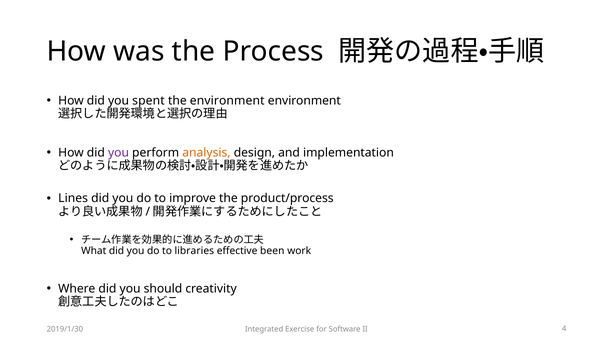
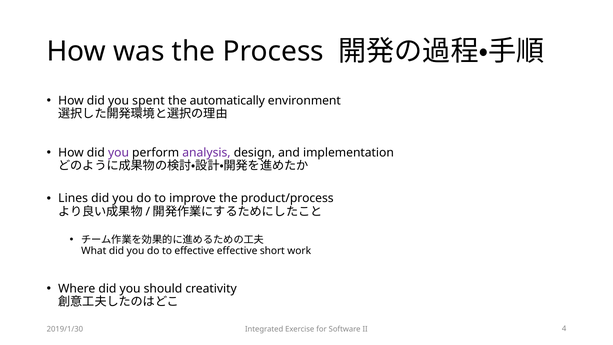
the environment: environment -> automatically (227, 101)
analysis colour: orange -> purple (206, 153)
to libraries: libraries -> effective (194, 251)
been: been -> short (272, 251)
